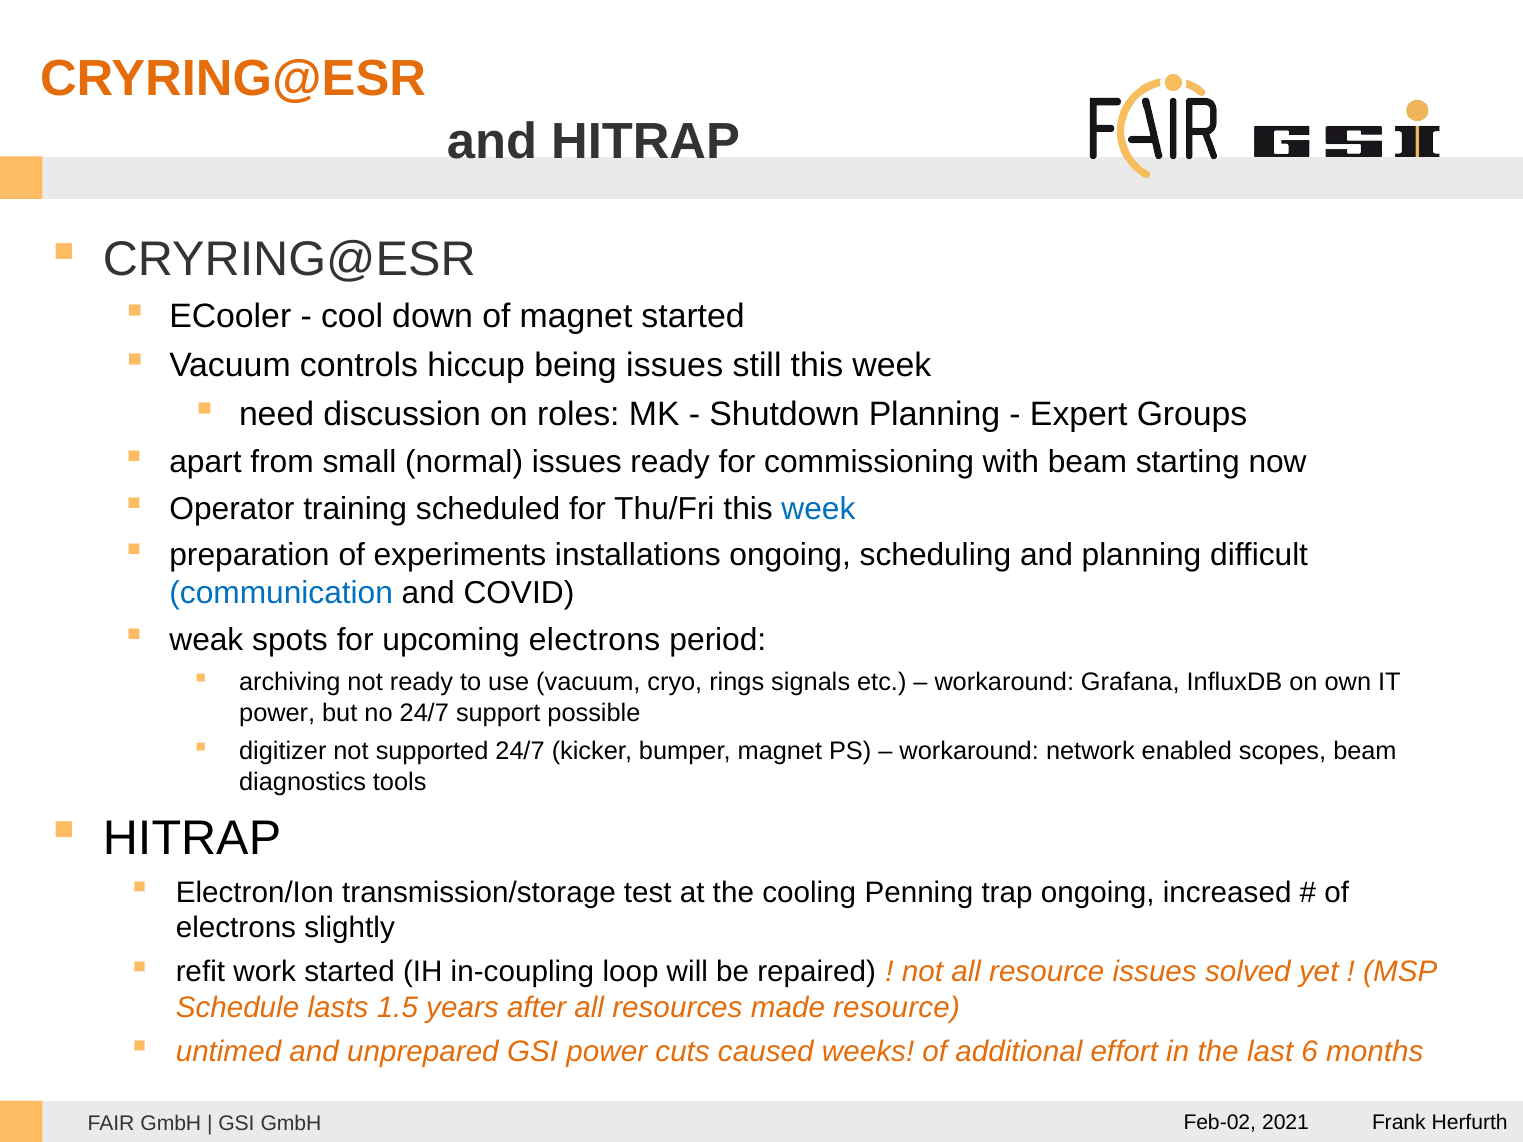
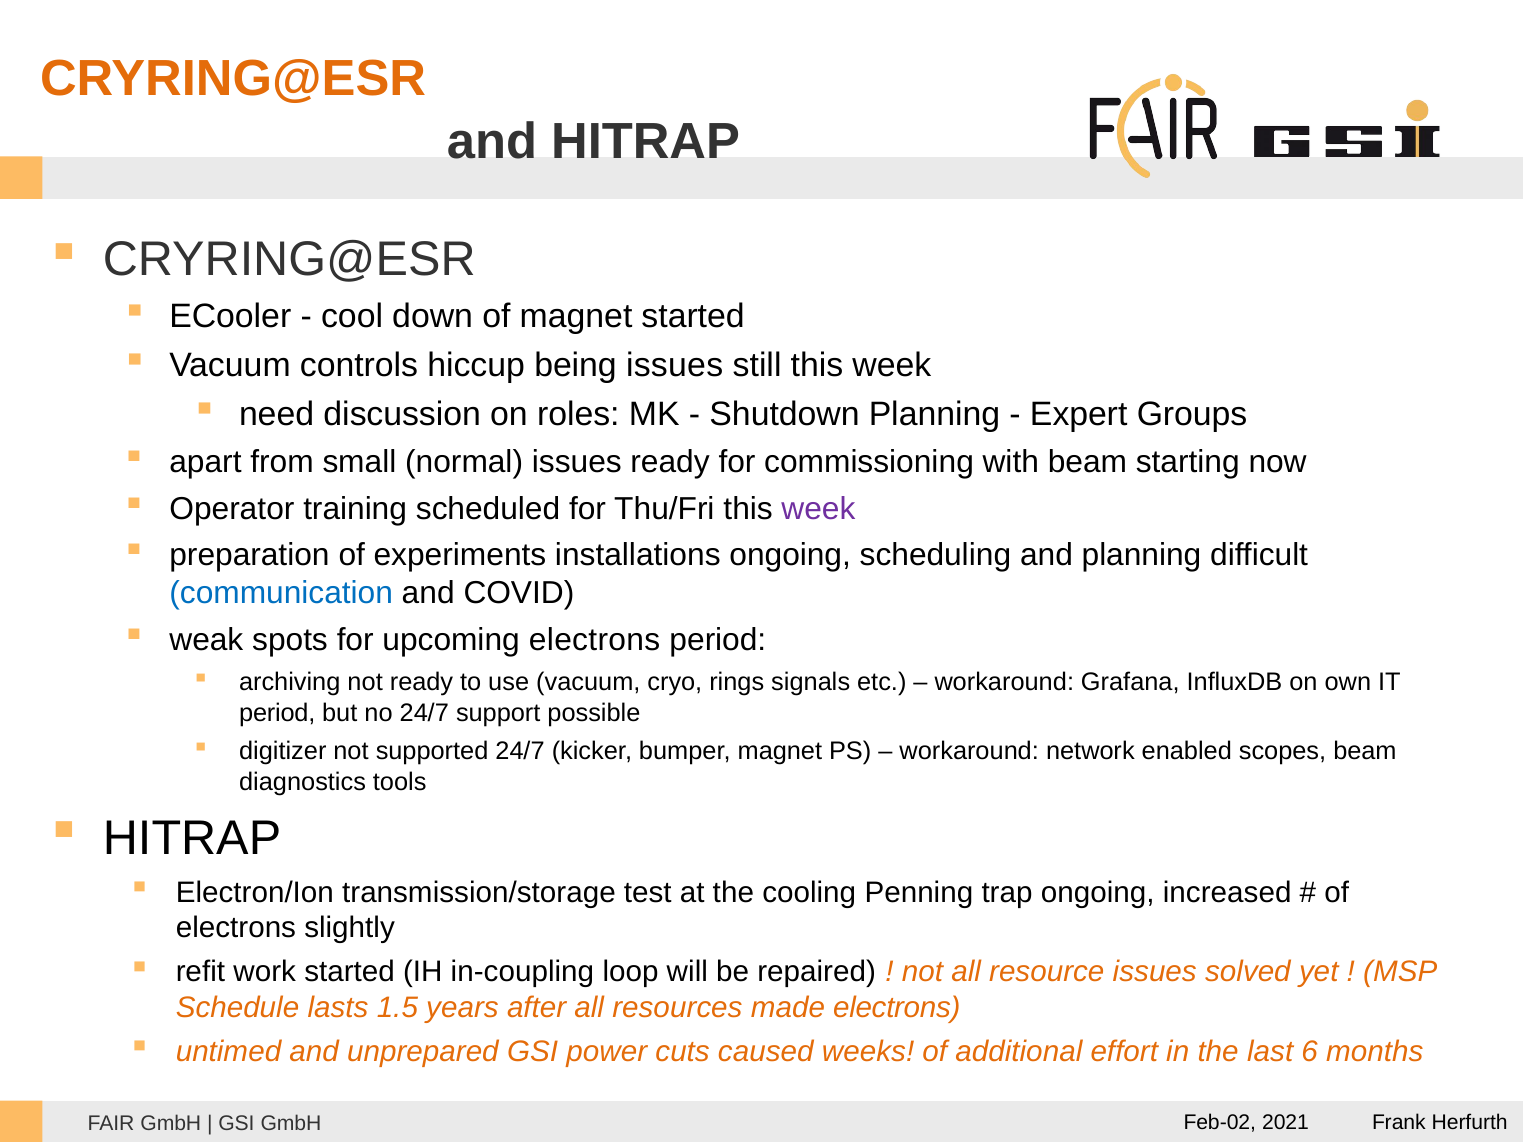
week colour: blue -> purple (818, 509)
power: power -> period (277, 713)
made resource: resource -> electrons (897, 1008)
